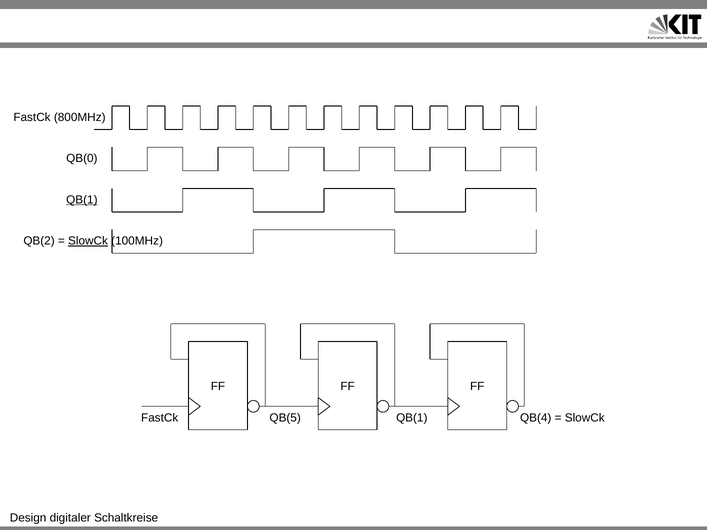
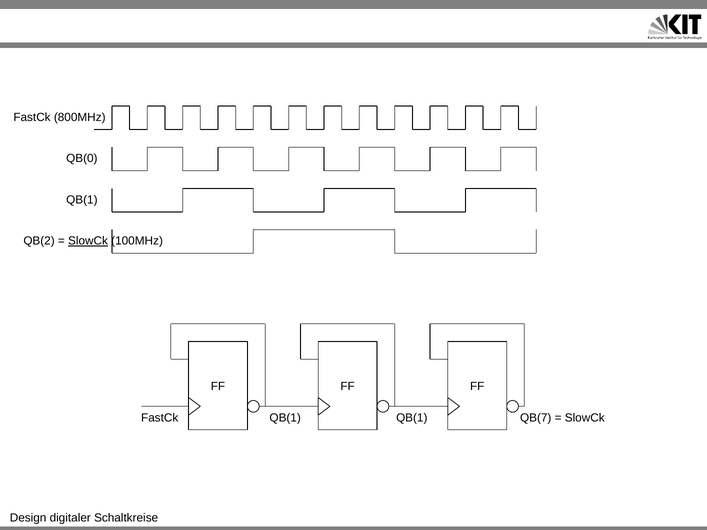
QB(1 underline: present -> none (82, 200)
QB(5: QB(5 -> QB(1 (285, 418)
QB(4: QB(4 -> QB(7 (536, 418)
